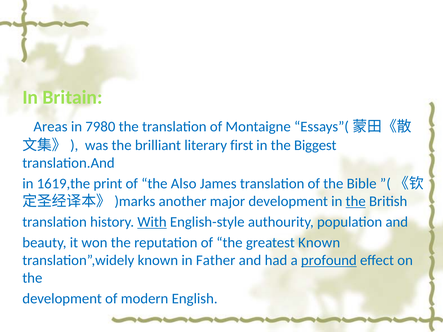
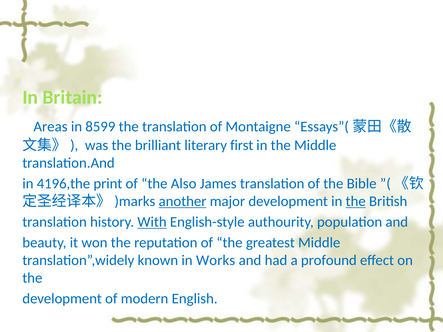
7980: 7980 -> 8599 (100, 127)
the Biggest: Biggest -> Middle (315, 145)
1619,the: 1619,the -> 4196,the (63, 184)
another underline: none -> present (183, 202)
greatest Known: Known -> Middle (319, 243)
Father: Father -> Works (216, 261)
profound underline: present -> none (329, 261)
